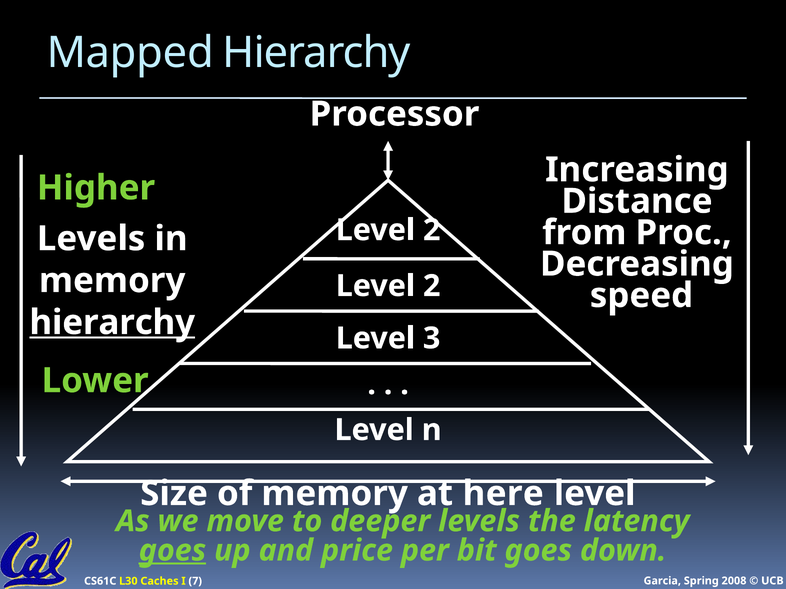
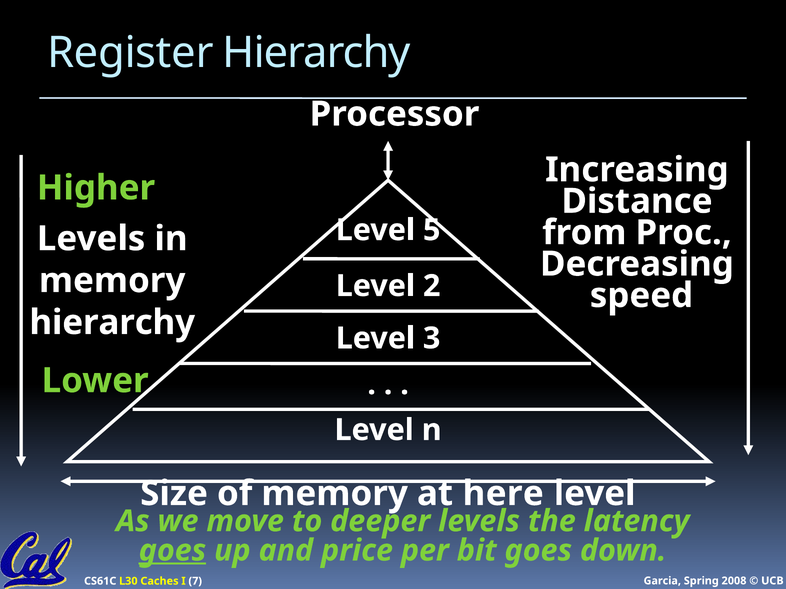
Mapped: Mapped -> Register (130, 53)
2: 2 -> 5 (432, 230)
hierarchy underline: present -> none (112, 323)
